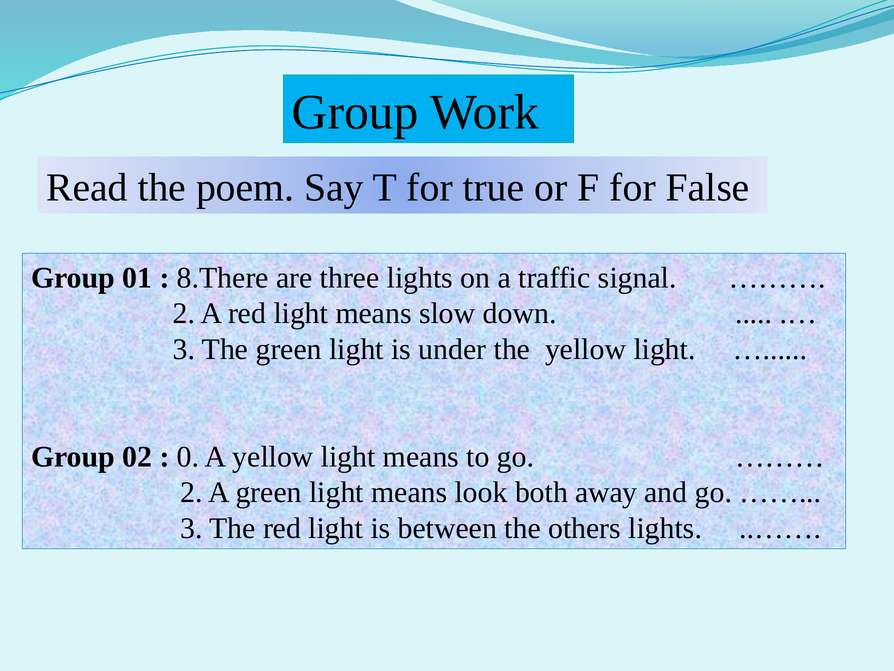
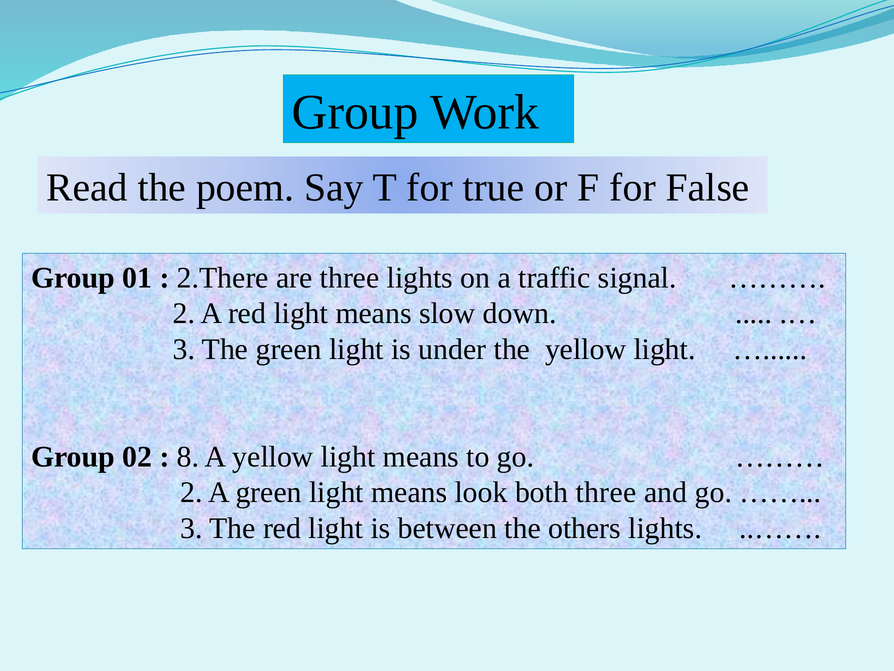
8.There: 8.There -> 2.There (223, 278)
0: 0 -> 8 (188, 456)
both away: away -> three (606, 492)
